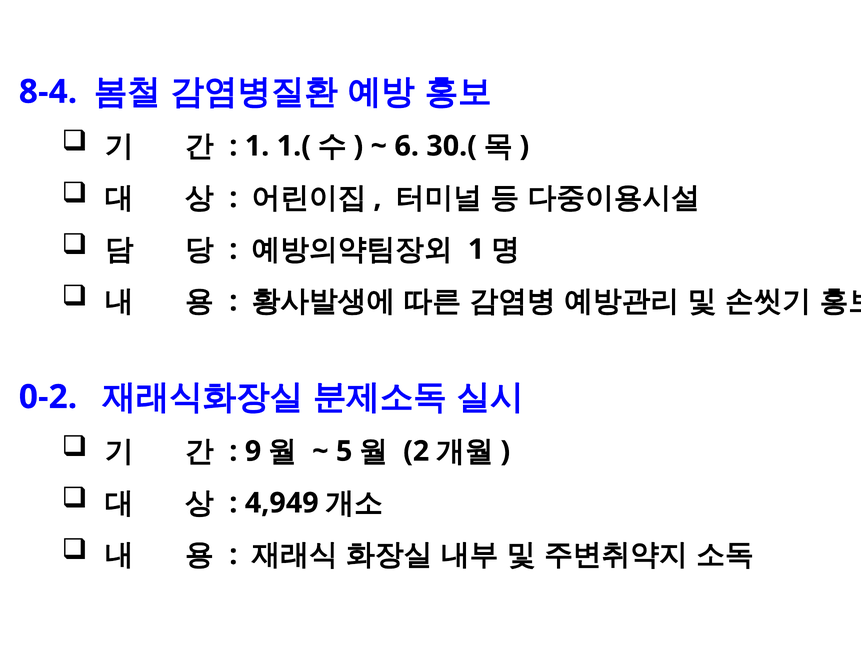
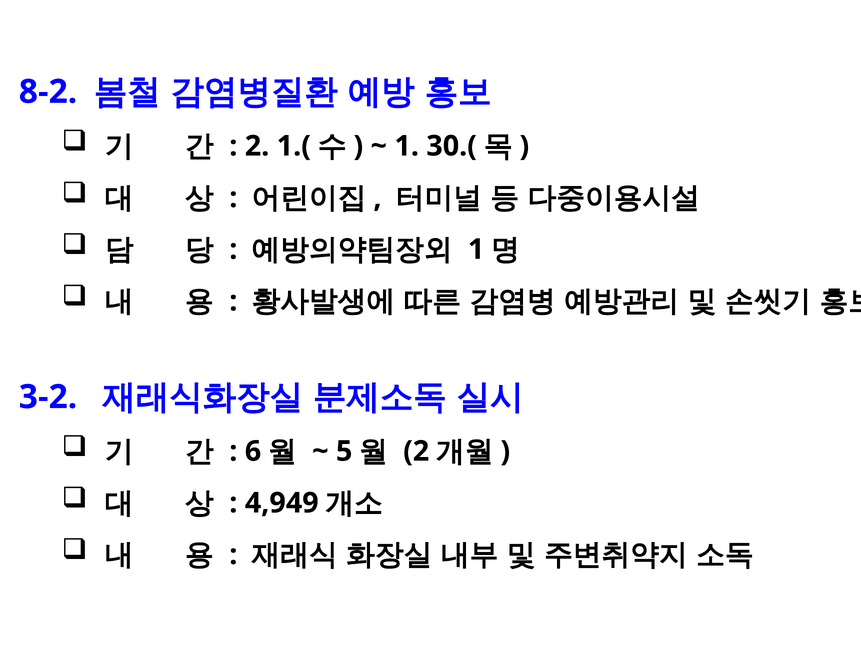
8-4: 8-4 -> 8-2 (48, 92)
1: 1 -> 2 (257, 146)
6: 6 -> 1 (407, 146)
0-2: 0-2 -> 3-2 (48, 397)
9: 9 -> 6 (253, 451)
